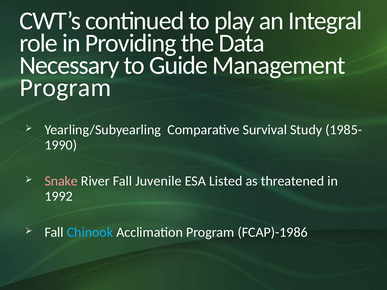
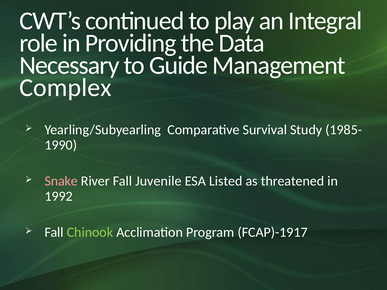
Program: Program -> Complex (65, 88)
Chinook colour: light blue -> light green (90, 233)
FCAP)-1986: FCAP)-1986 -> FCAP)-1917 (273, 233)
